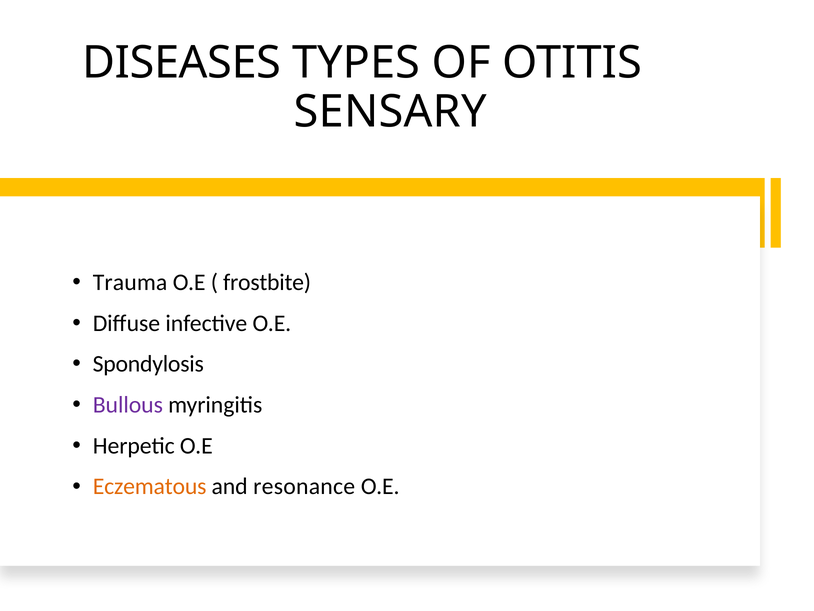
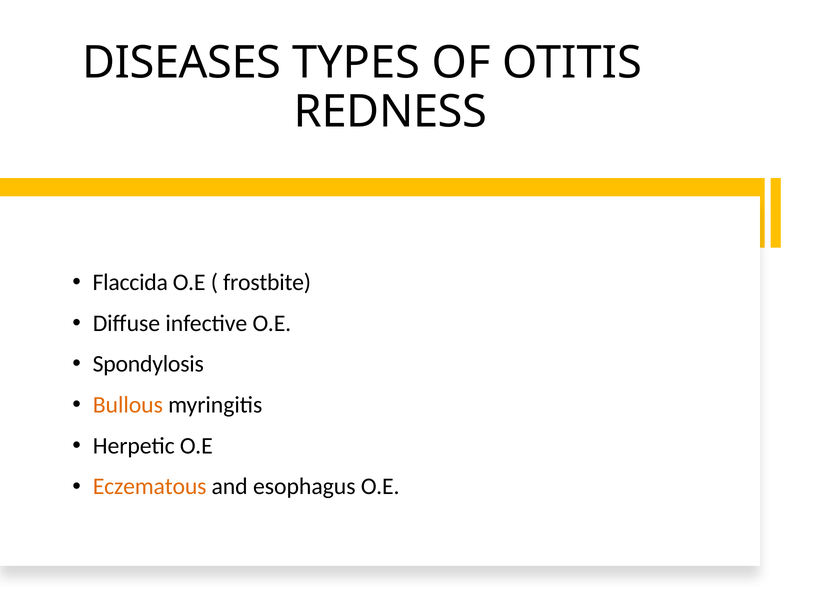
SENSARY: SENSARY -> REDNESS (391, 112)
Trauma: Trauma -> Flaccida (130, 282)
Bullous colour: purple -> orange (128, 405)
resonance: resonance -> esophagus (304, 486)
